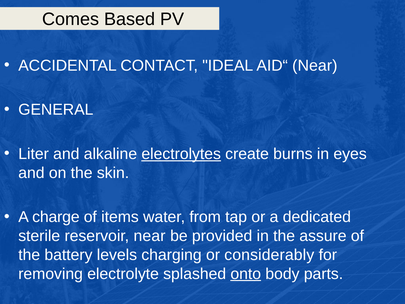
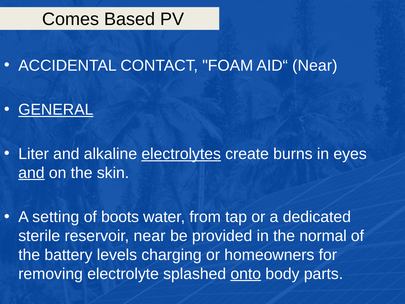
IDEAL: IDEAL -> FOAM (228, 66)
GENERAL underline: none -> present (56, 110)
and underline: none -> present (31, 173)
charge: charge -> setting (56, 217)
items: items -> boots (120, 217)
assure: assure -> normal (323, 236)
considerably: considerably -> homeowners (269, 255)
